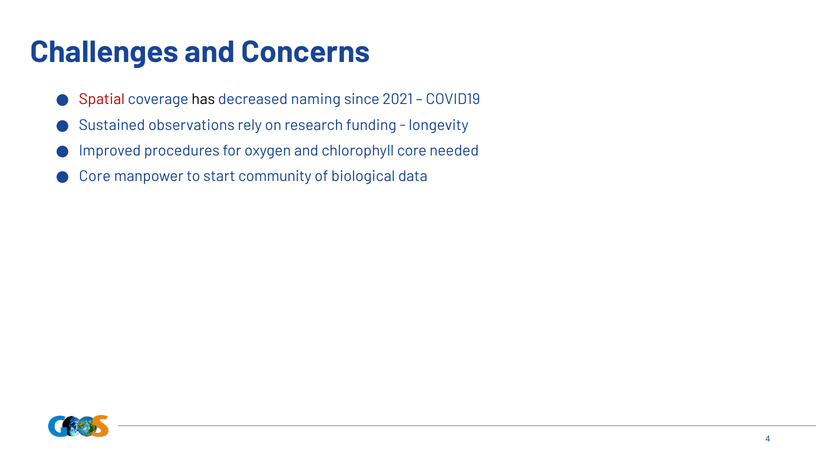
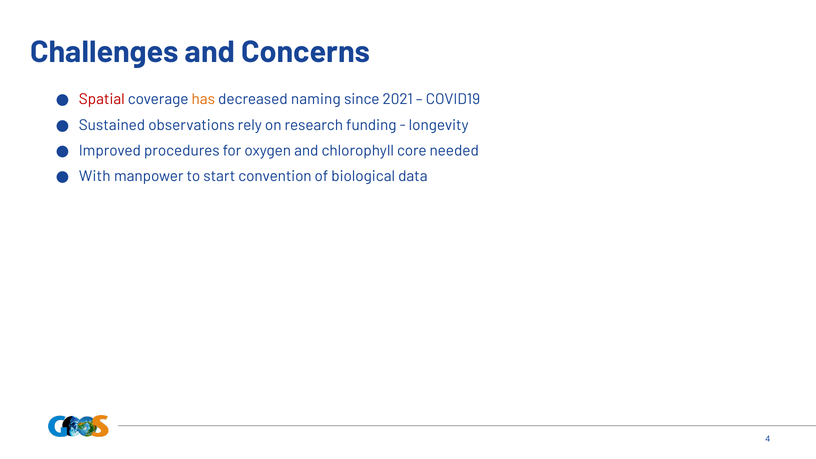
has colour: black -> orange (203, 99)
Core: Core -> With (95, 176)
community: community -> convention (275, 176)
